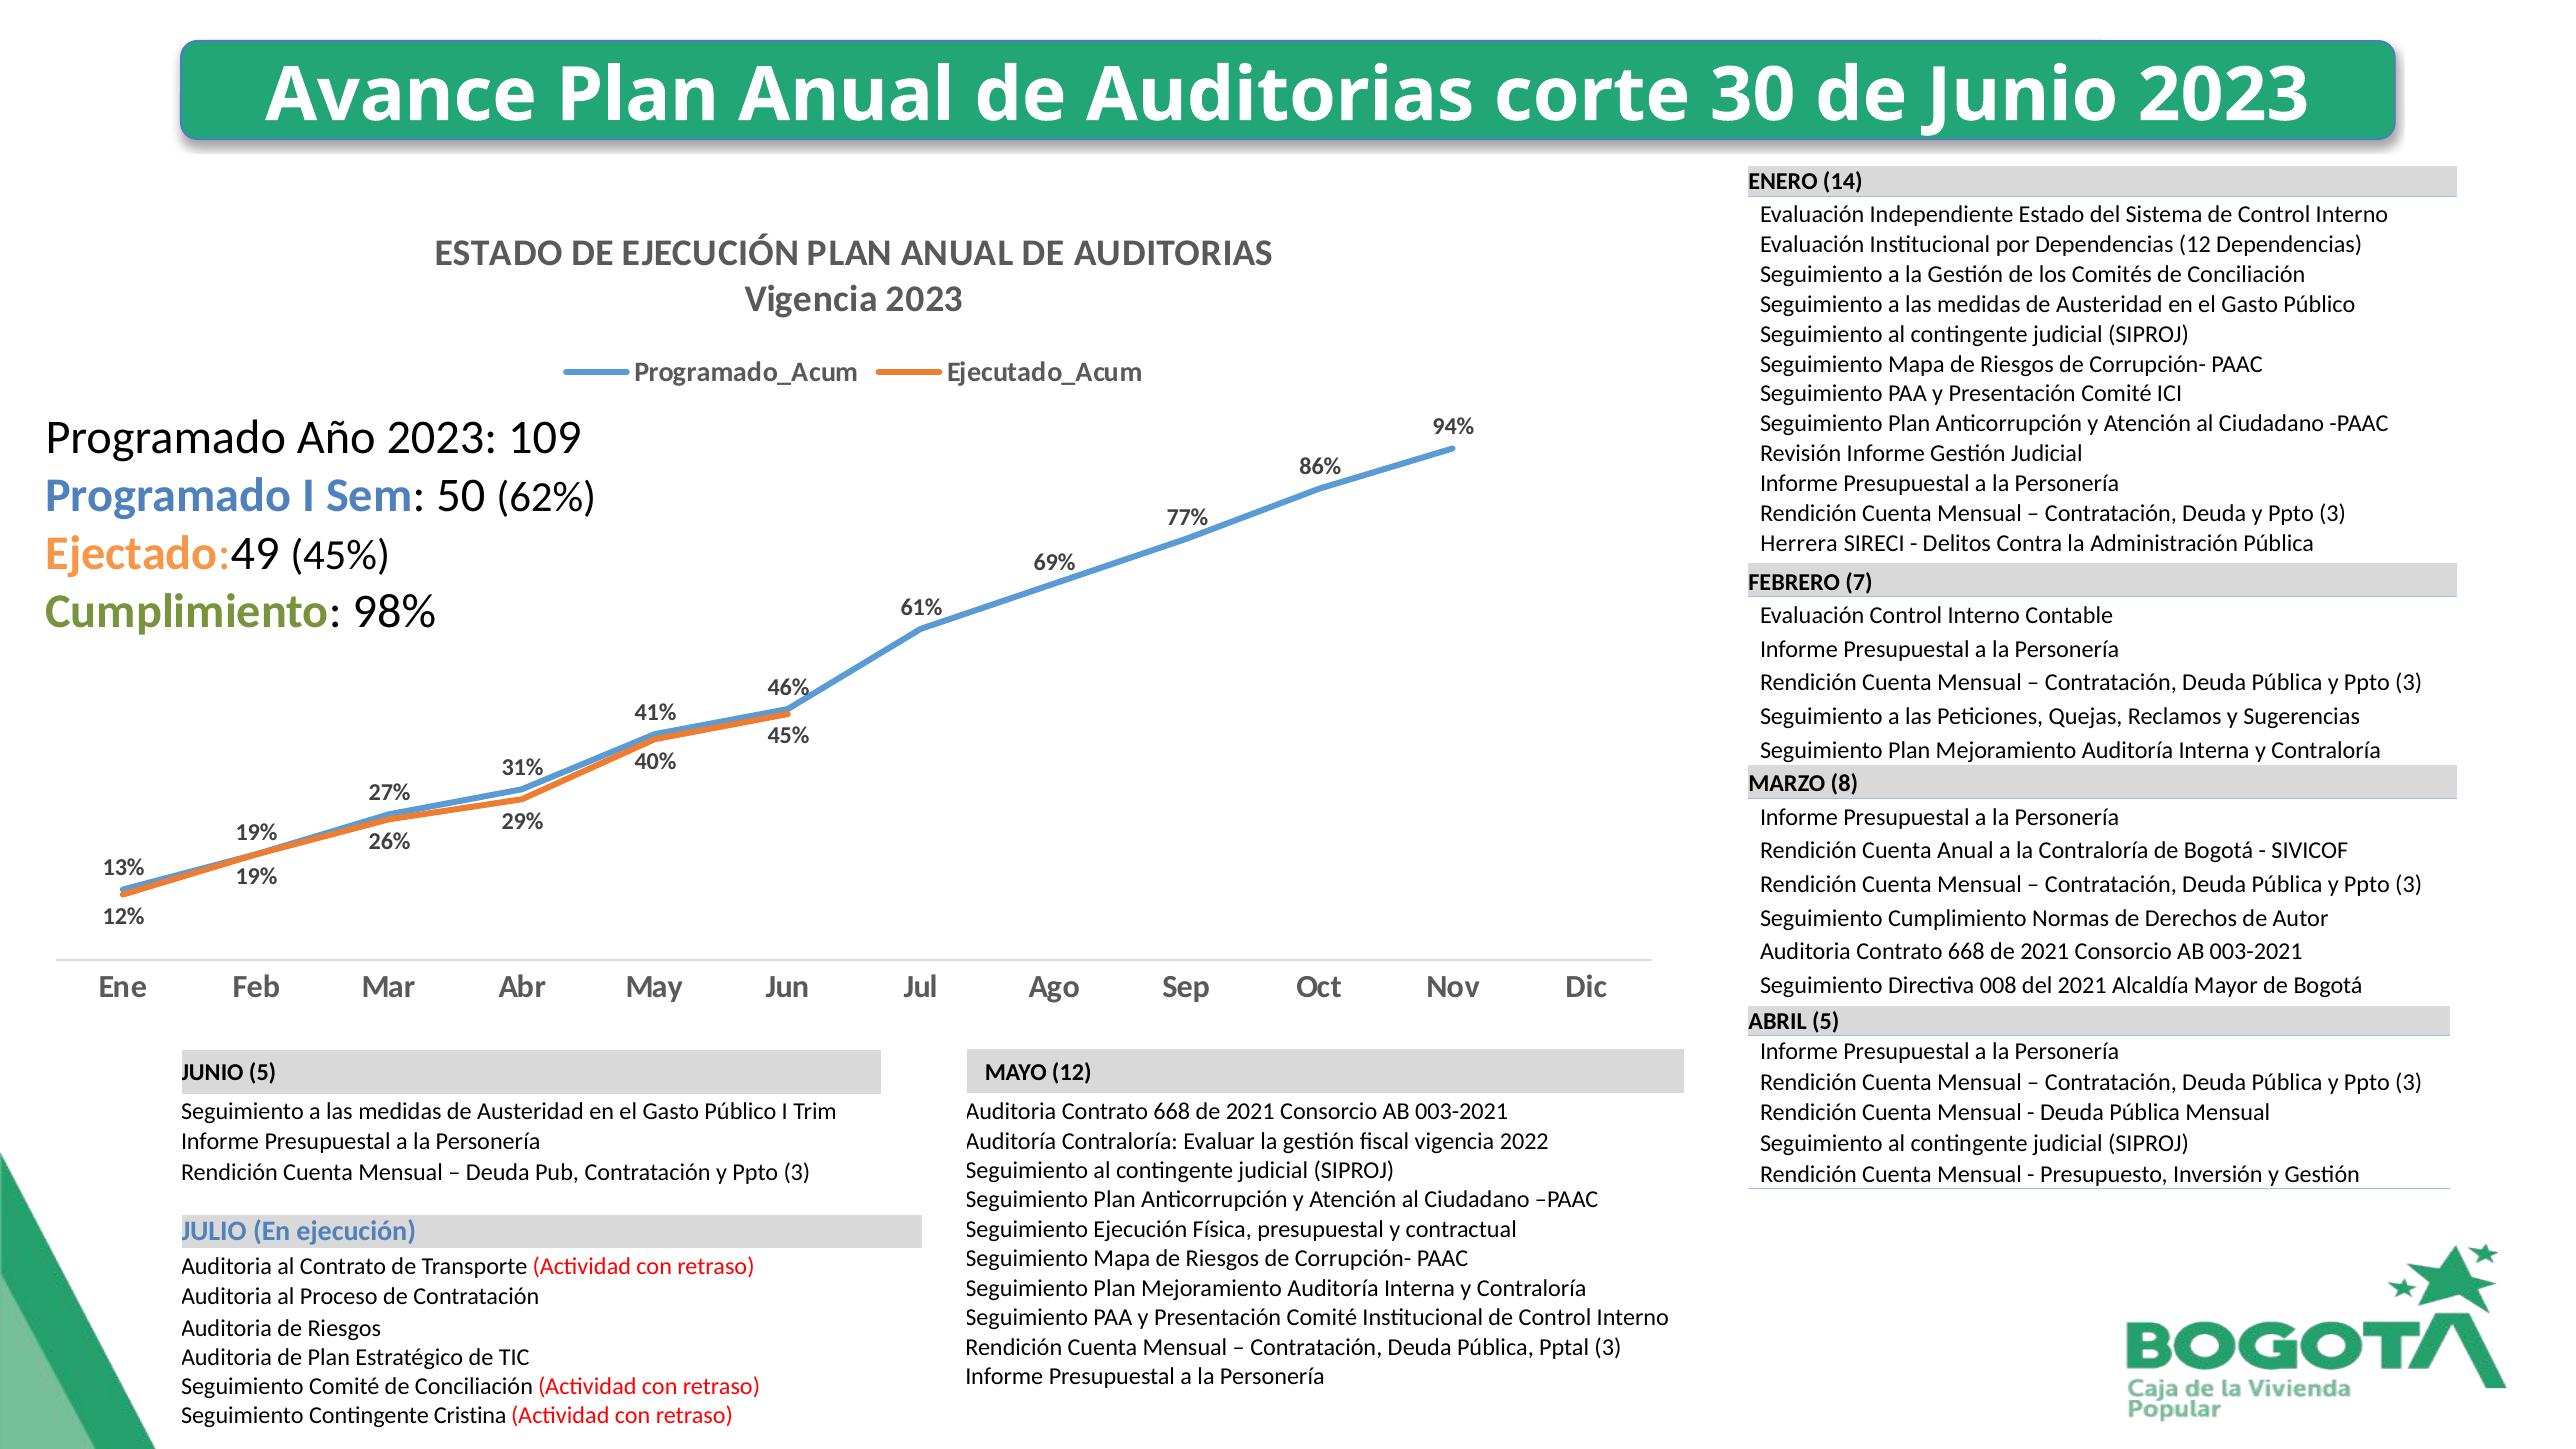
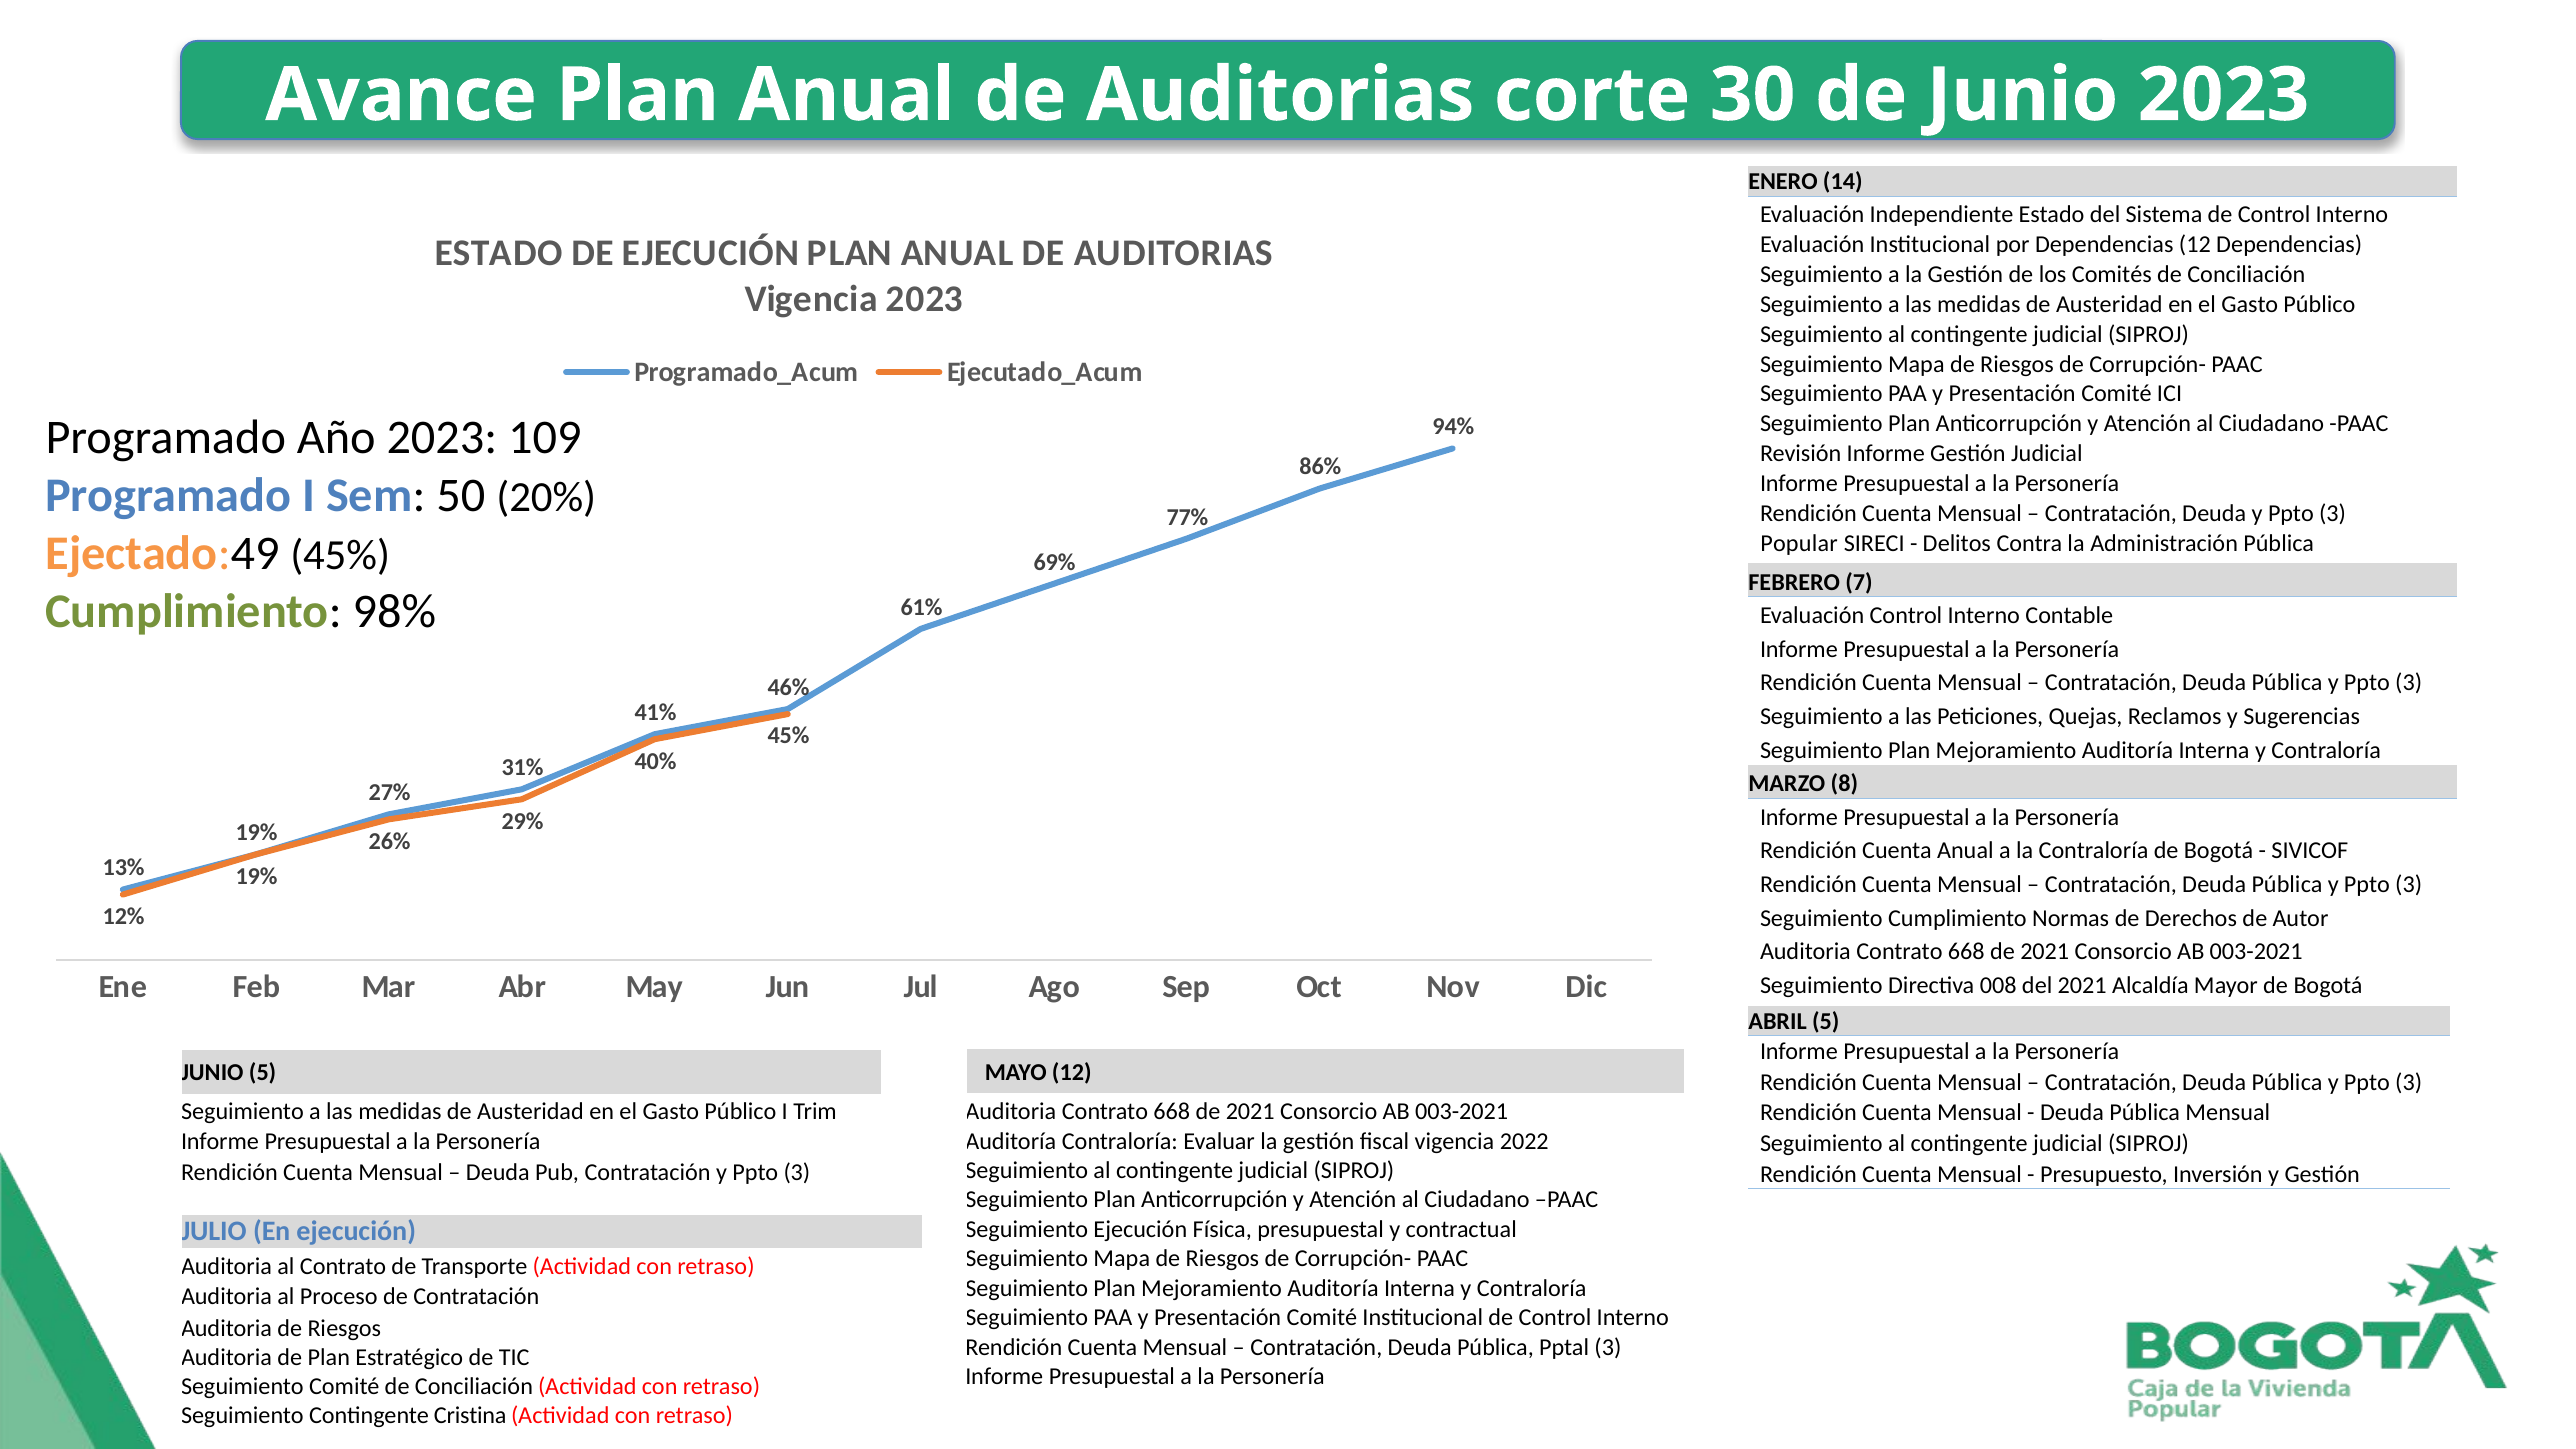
62%: 62% -> 20% (546, 497)
Herrera: Herrera -> Popular (1799, 543)
